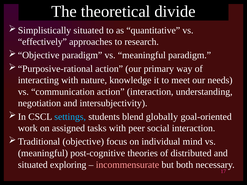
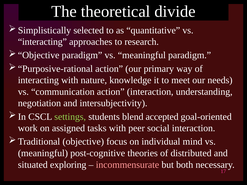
situated: situated -> selected (89, 30)
effectively: effectively -> interacting (42, 42)
settings colour: light blue -> light green (70, 117)
globally: globally -> accepted (162, 117)
